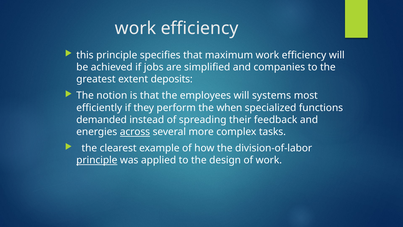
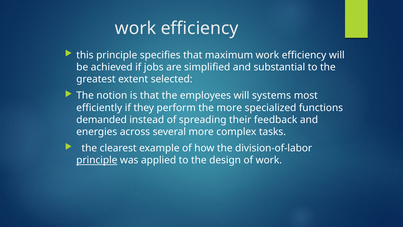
companies: companies -> substantial (279, 67)
deposits: deposits -> selected (172, 79)
the when: when -> more (229, 108)
across underline: present -> none (135, 132)
